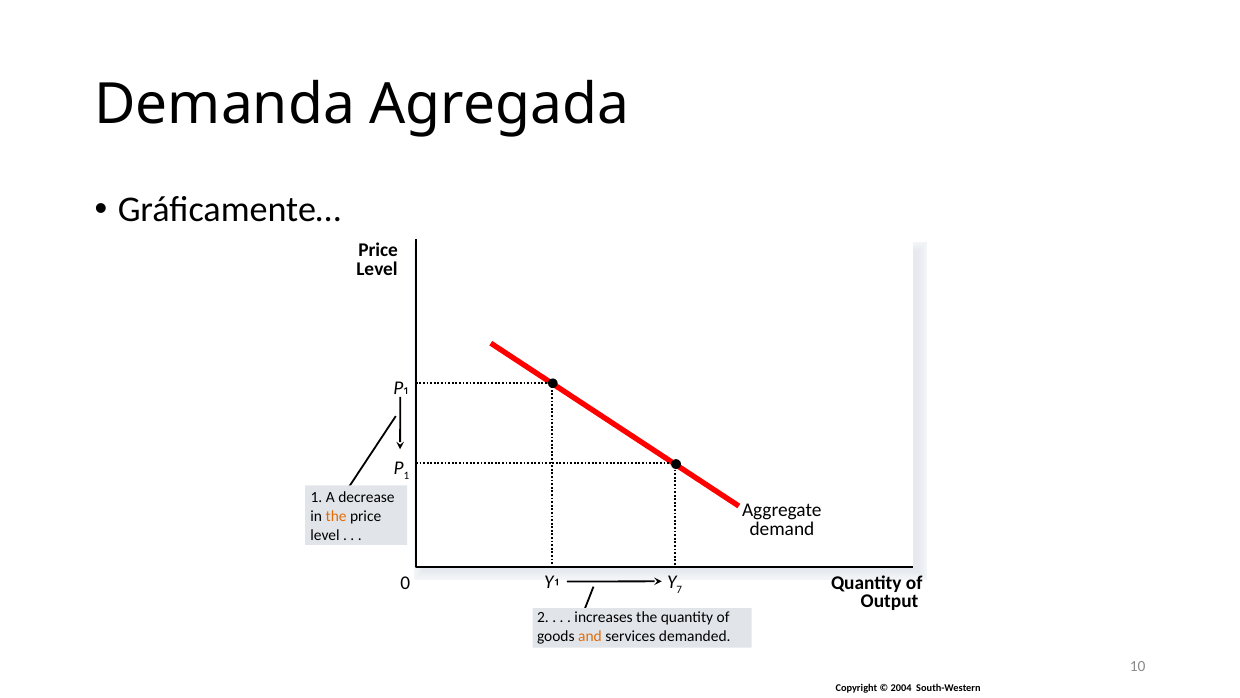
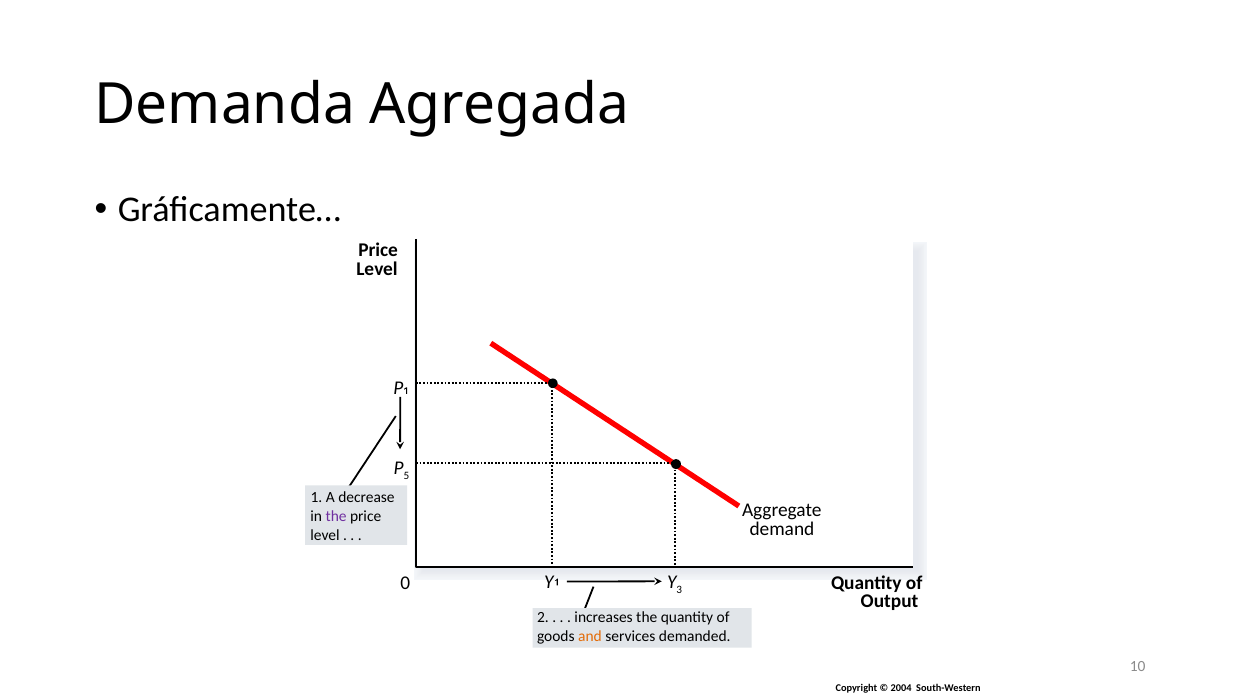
P 1: 1 -> 5 (406, 476)
the colour: orange -> purple (336, 516)
7: 7 -> 3 (679, 590)
